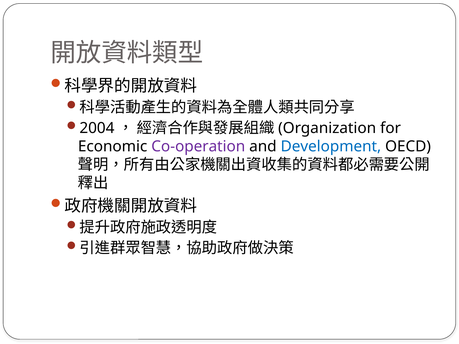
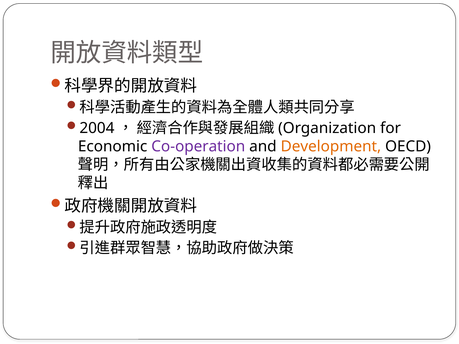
Development colour: blue -> orange (331, 147)
